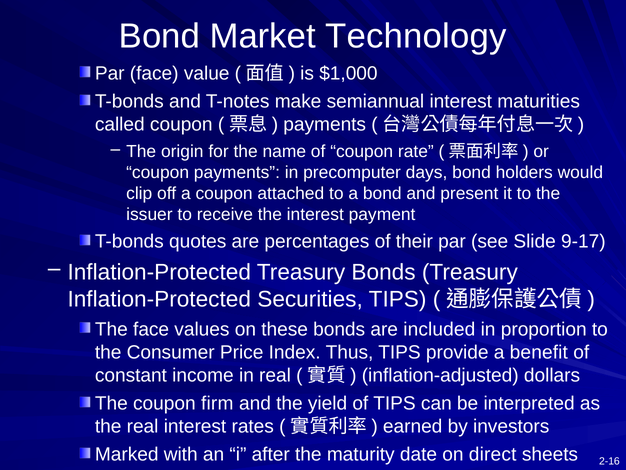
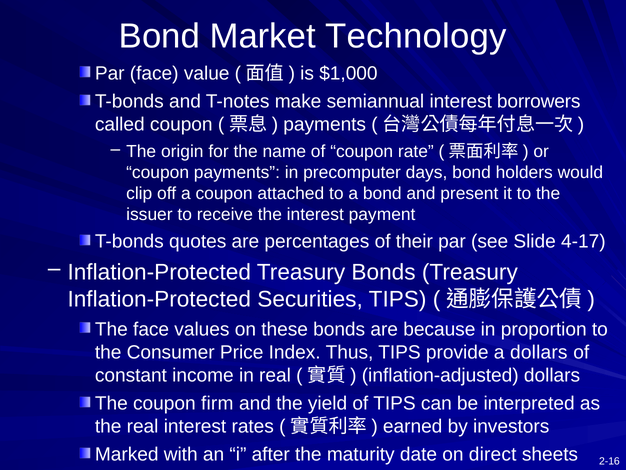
maturities: maturities -> borrowers (539, 101)
9-17: 9-17 -> 4-17 (583, 241)
included: included -> because (439, 329)
a benefit: benefit -> dollars (539, 352)
